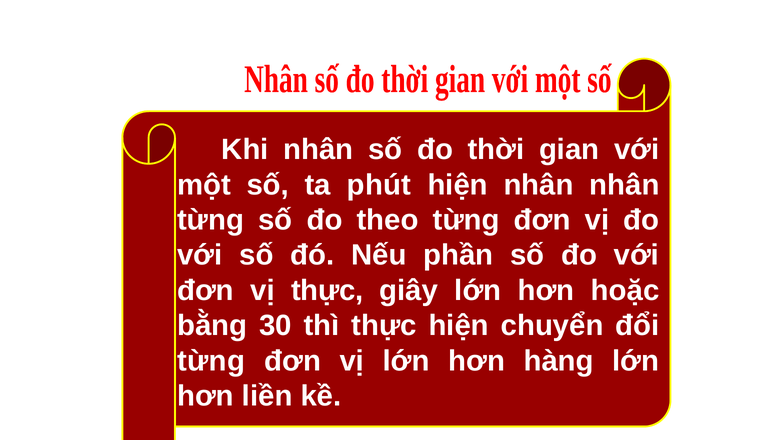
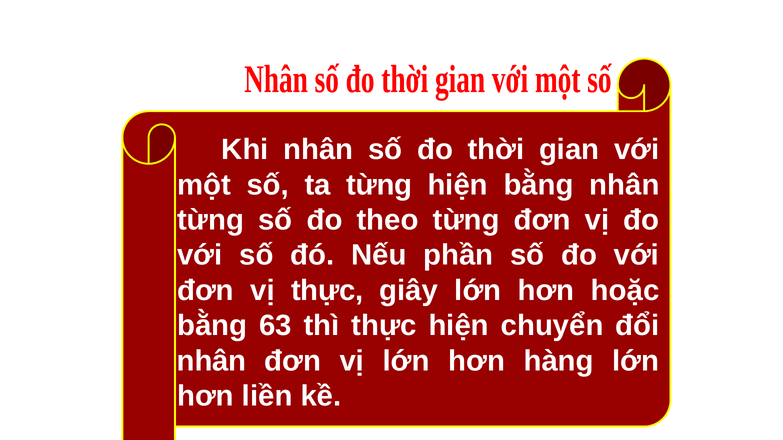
ta phút: phút -> từng (379, 185)
hiện nhân: nhân -> bằng (539, 185)
30: 30 -> 63 (275, 326)
từng: từng -> nhân (211, 361)
